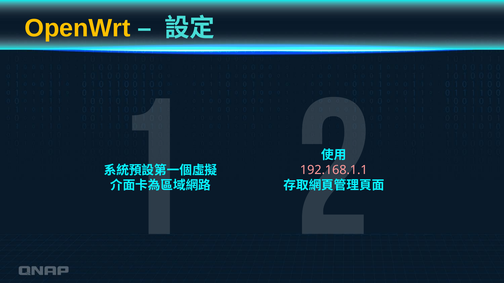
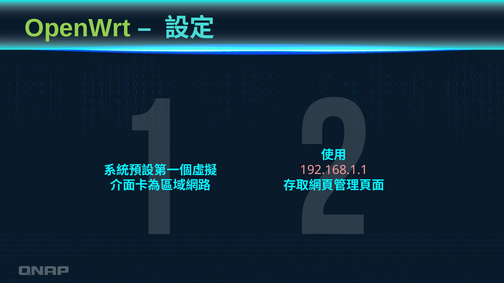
OpenWrt colour: yellow -> light green (77, 28)
